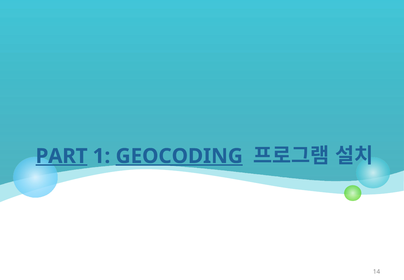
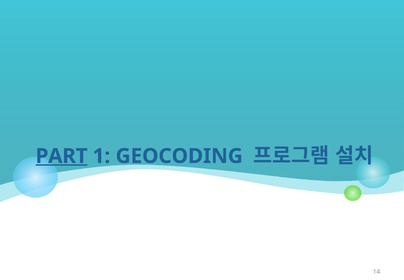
GEOCODING underline: present -> none (179, 156)
